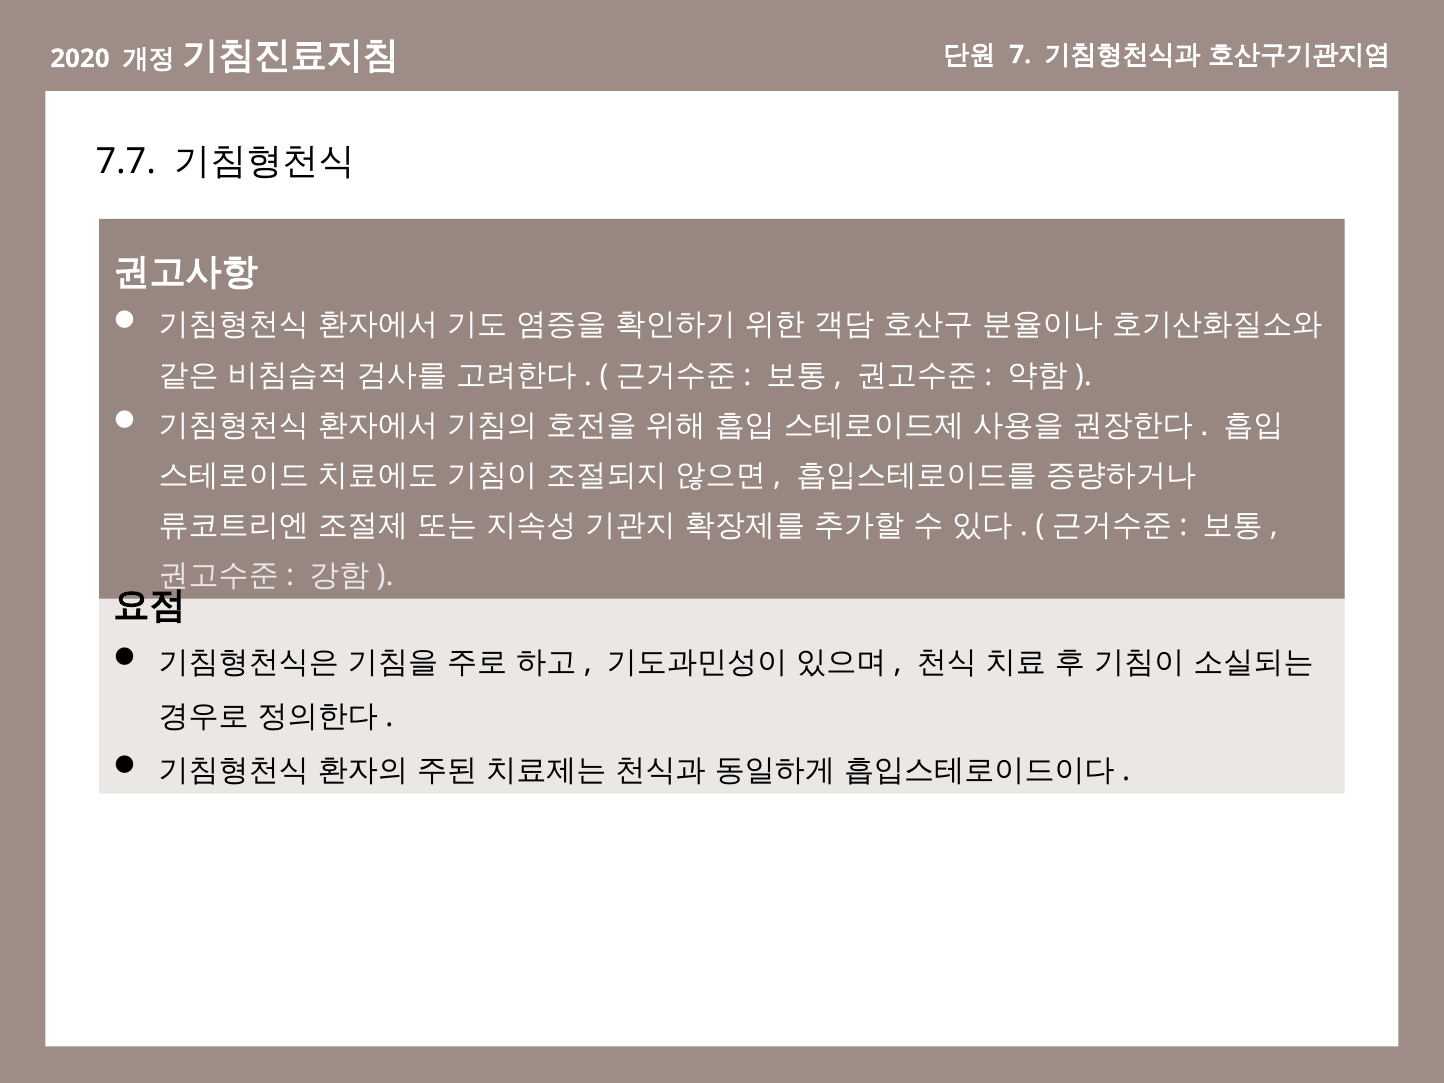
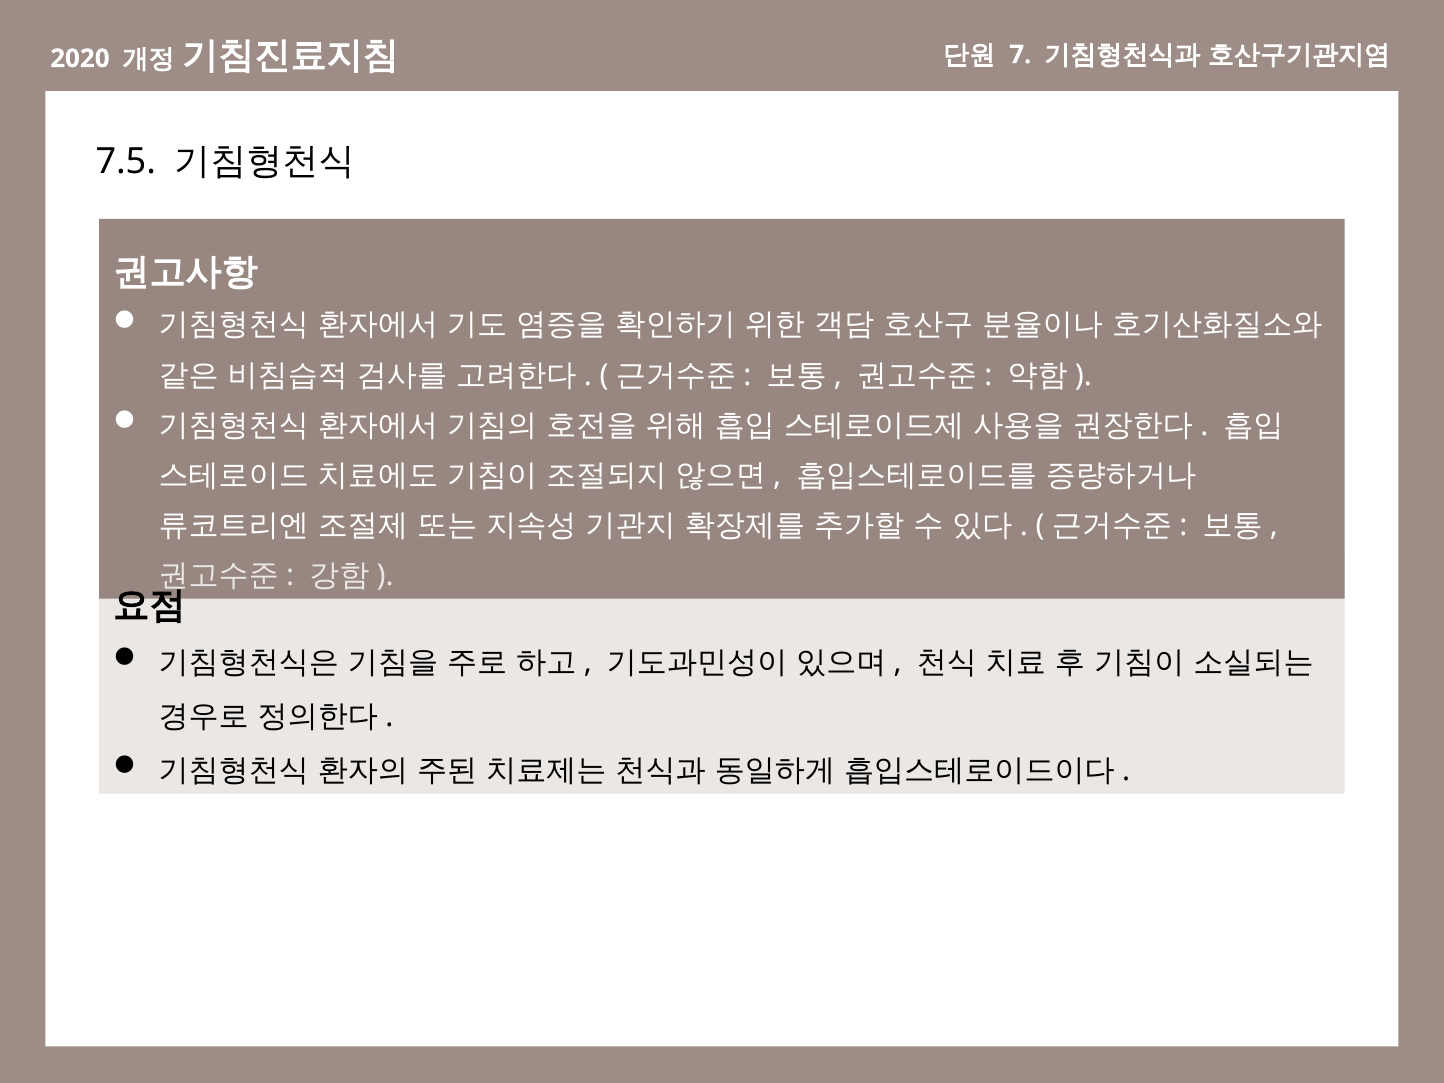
7.7: 7.7 -> 7.5 (126, 162)
